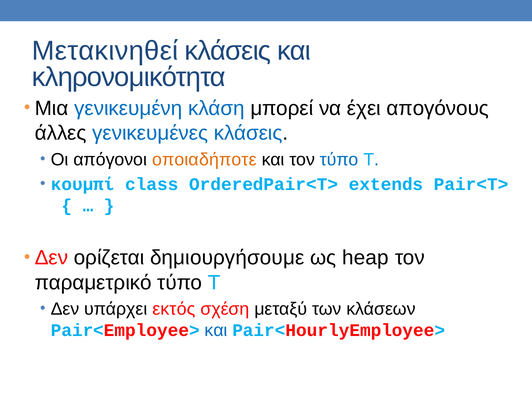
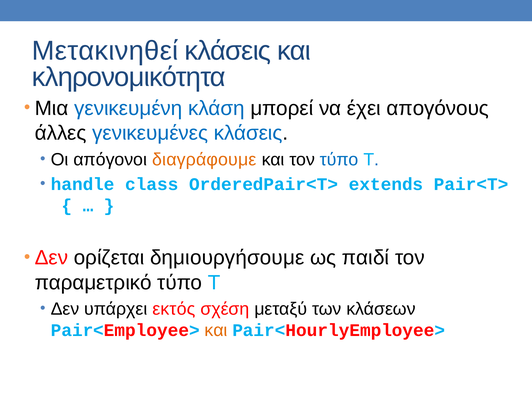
οποιαδήποτε: οποιαδήποτε -> διαγράφουμε (204, 159)
κουμπί: κουμπί -> handle (83, 184)
heap: heap -> παιδί (366, 258)
και colour: blue -> orange (216, 330)
